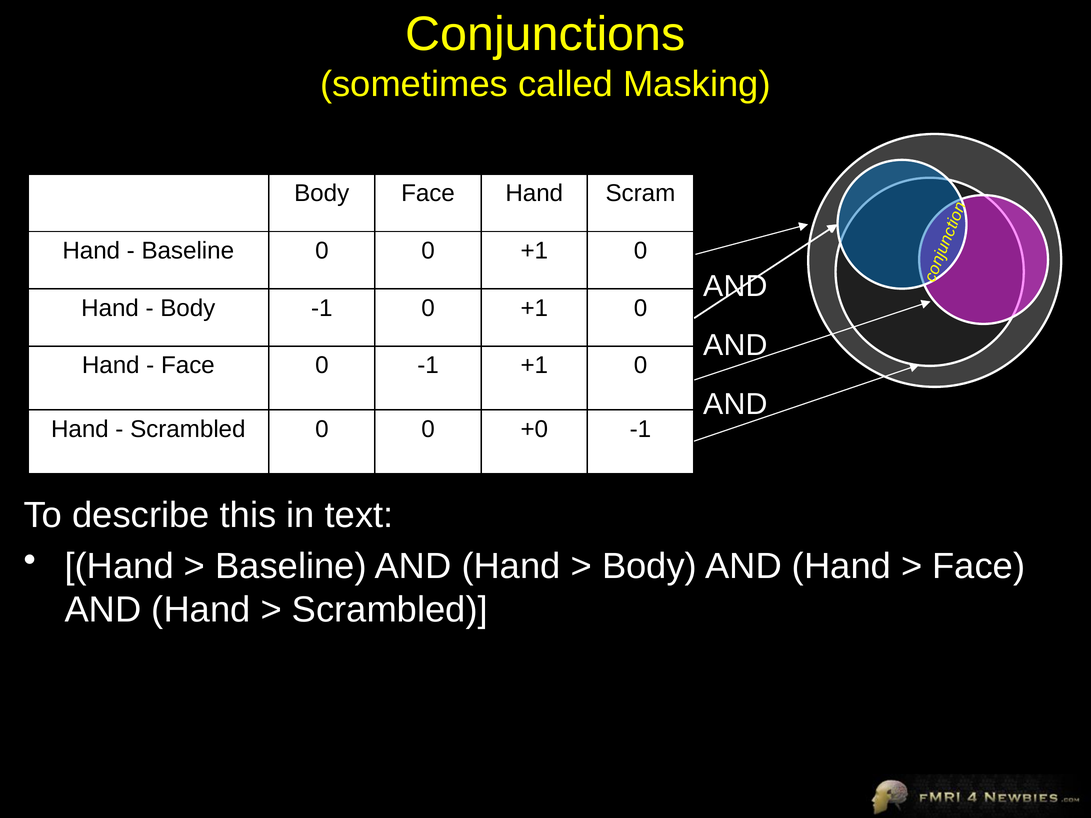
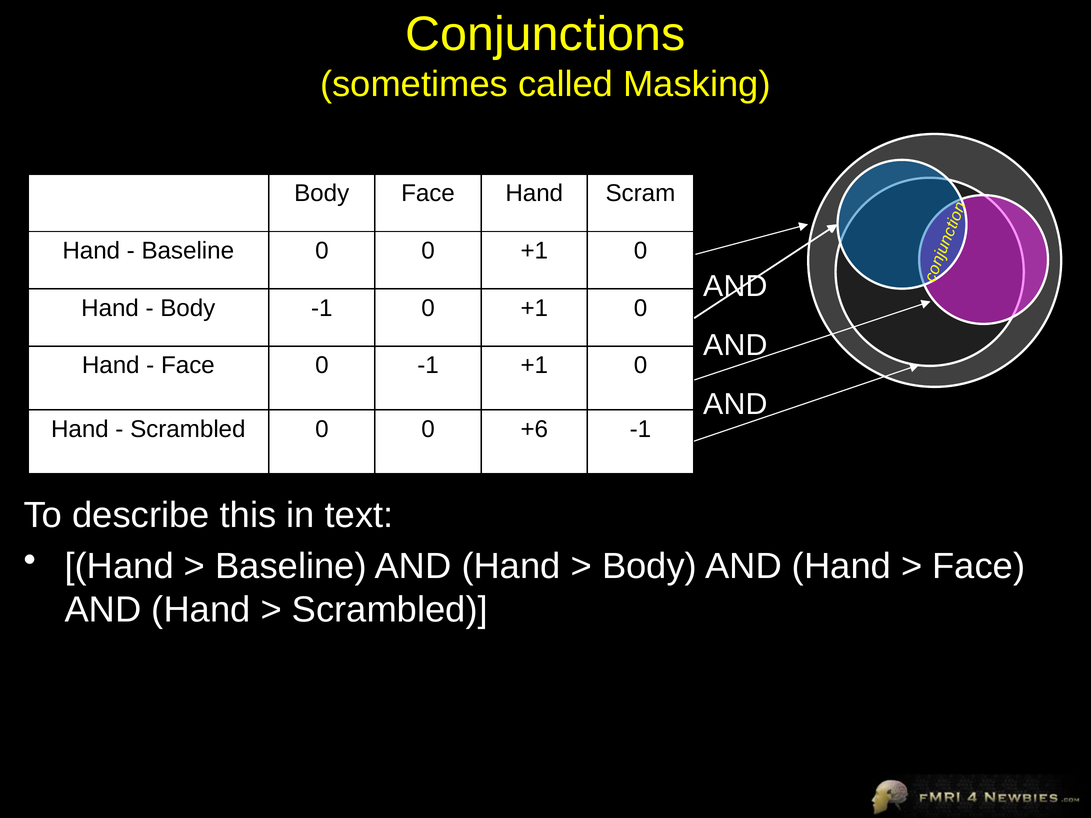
+0: +0 -> +6 (534, 429)
